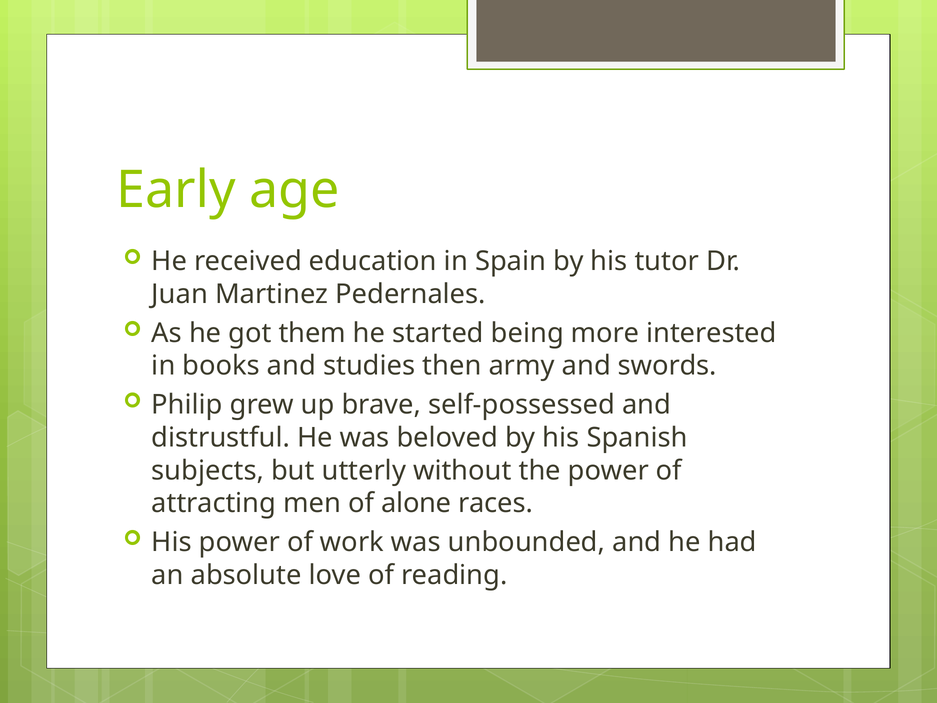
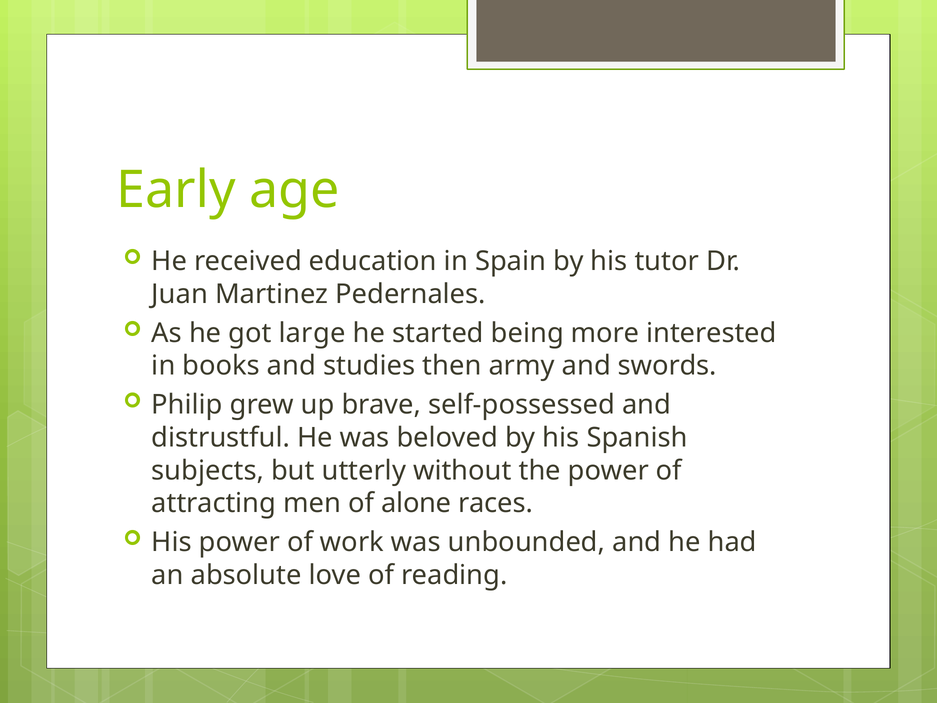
them: them -> large (312, 333)
